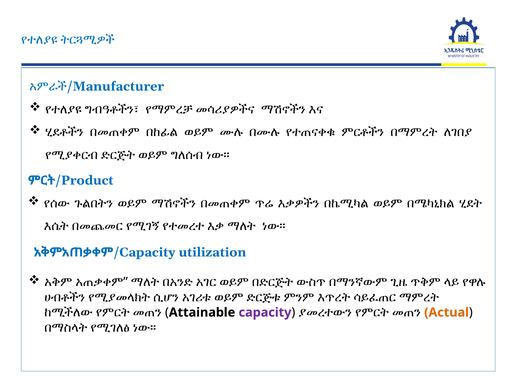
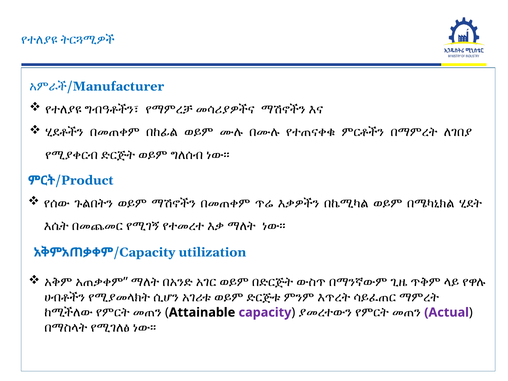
Actual colour: orange -> purple (447, 312)
